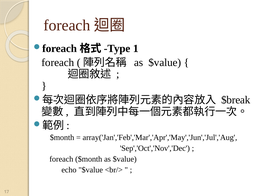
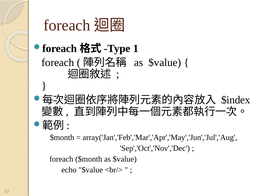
$break: $break -> $index (236, 100)
